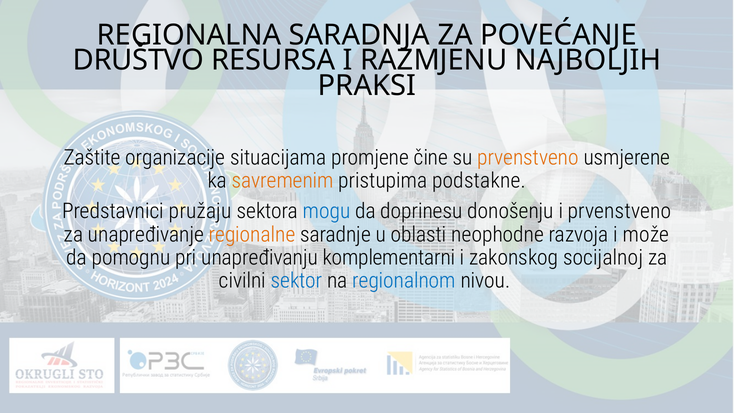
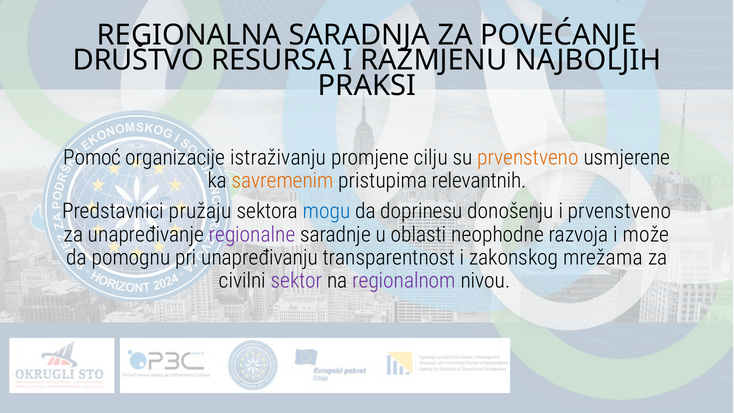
Zaštite: Zaštite -> Pomoć (92, 157)
situacijama: situacijama -> istraživanju (278, 157)
čine: čine -> cilju (431, 157)
podstakne: podstakne -> relevantnih (479, 181)
regionalne colour: orange -> purple (252, 234)
komplementarni: komplementarni -> transparentnost (389, 258)
socijalnoj: socijalnoj -> mrežama (603, 258)
sektor colour: blue -> purple (297, 281)
regionalnom colour: blue -> purple (404, 281)
